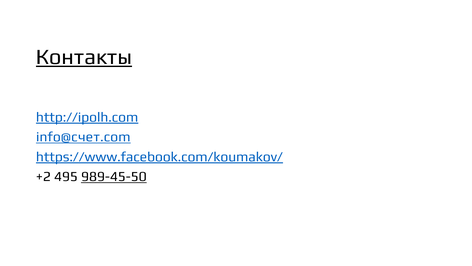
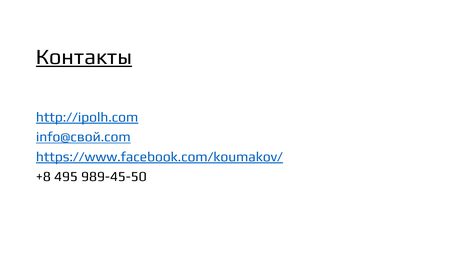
info@счет.com: info@счет.com -> info@свой.com (83, 137)
+2: +2 -> +8 (43, 176)
989-45-50 underline: present -> none (114, 176)
